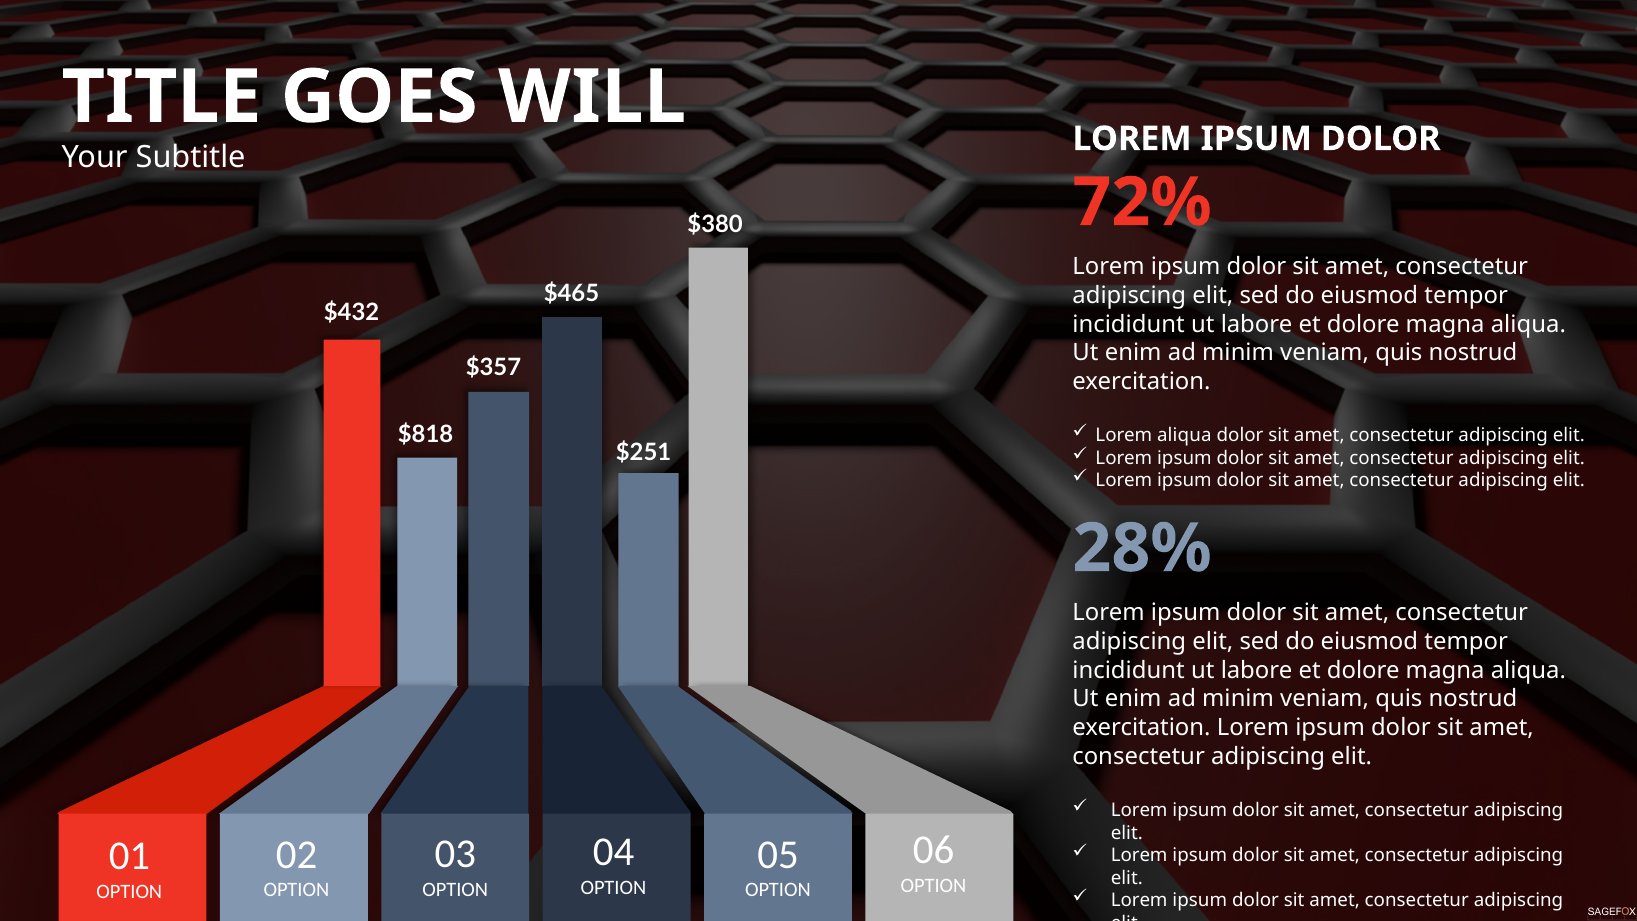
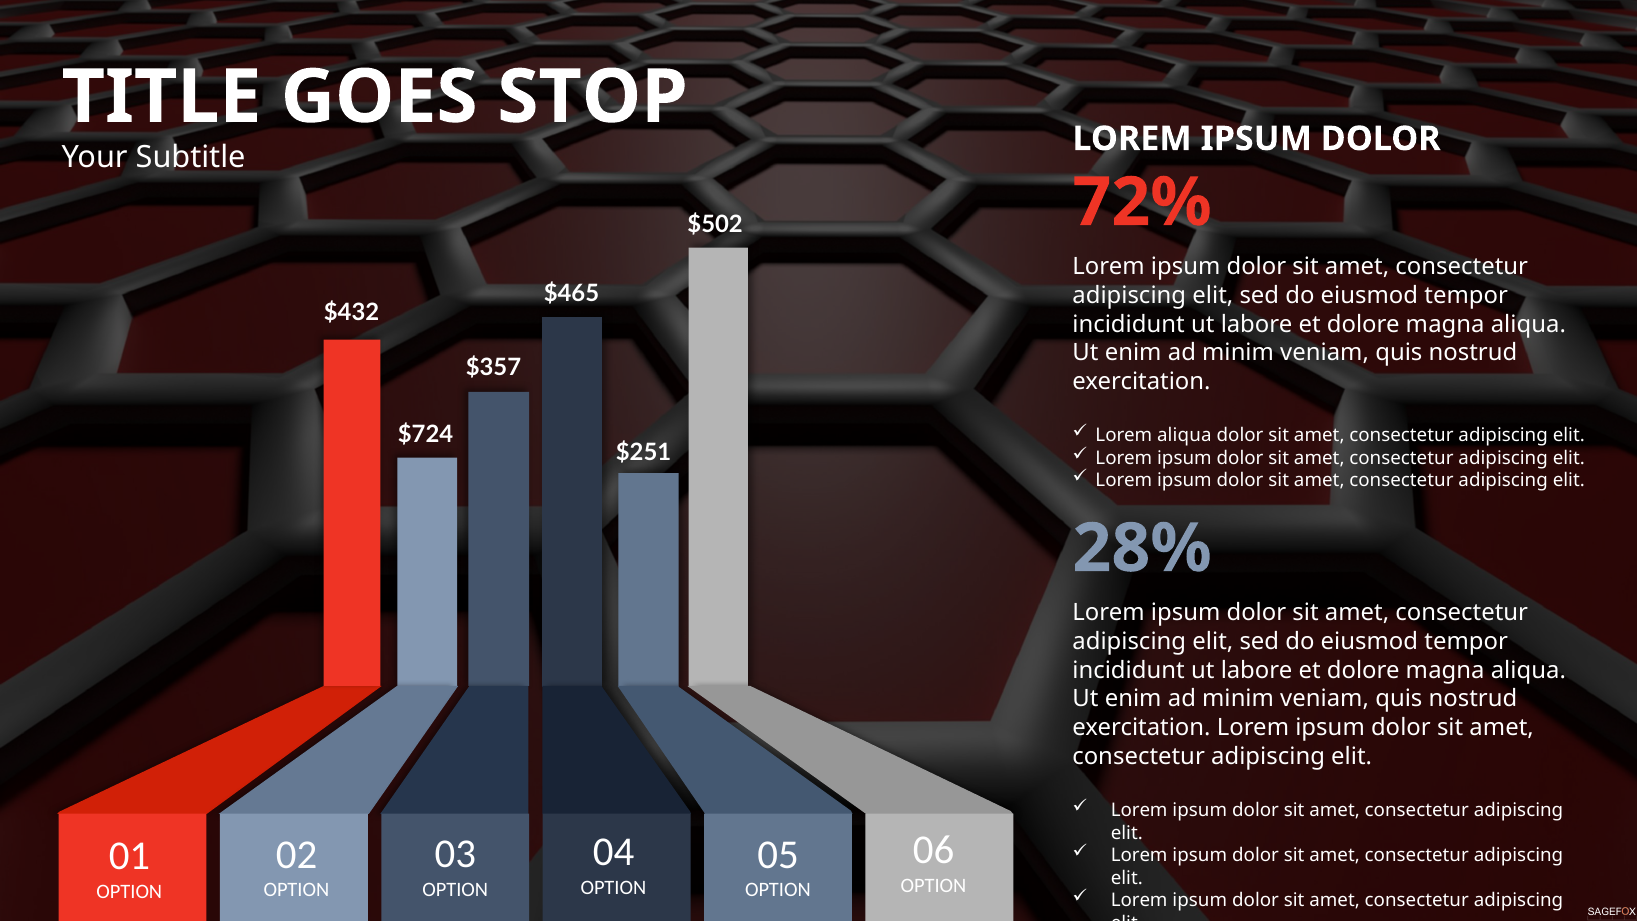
WILL: WILL -> STOP (593, 97)
$380: $380 -> $502 (715, 225)
$818: $818 -> $724 (426, 434)
